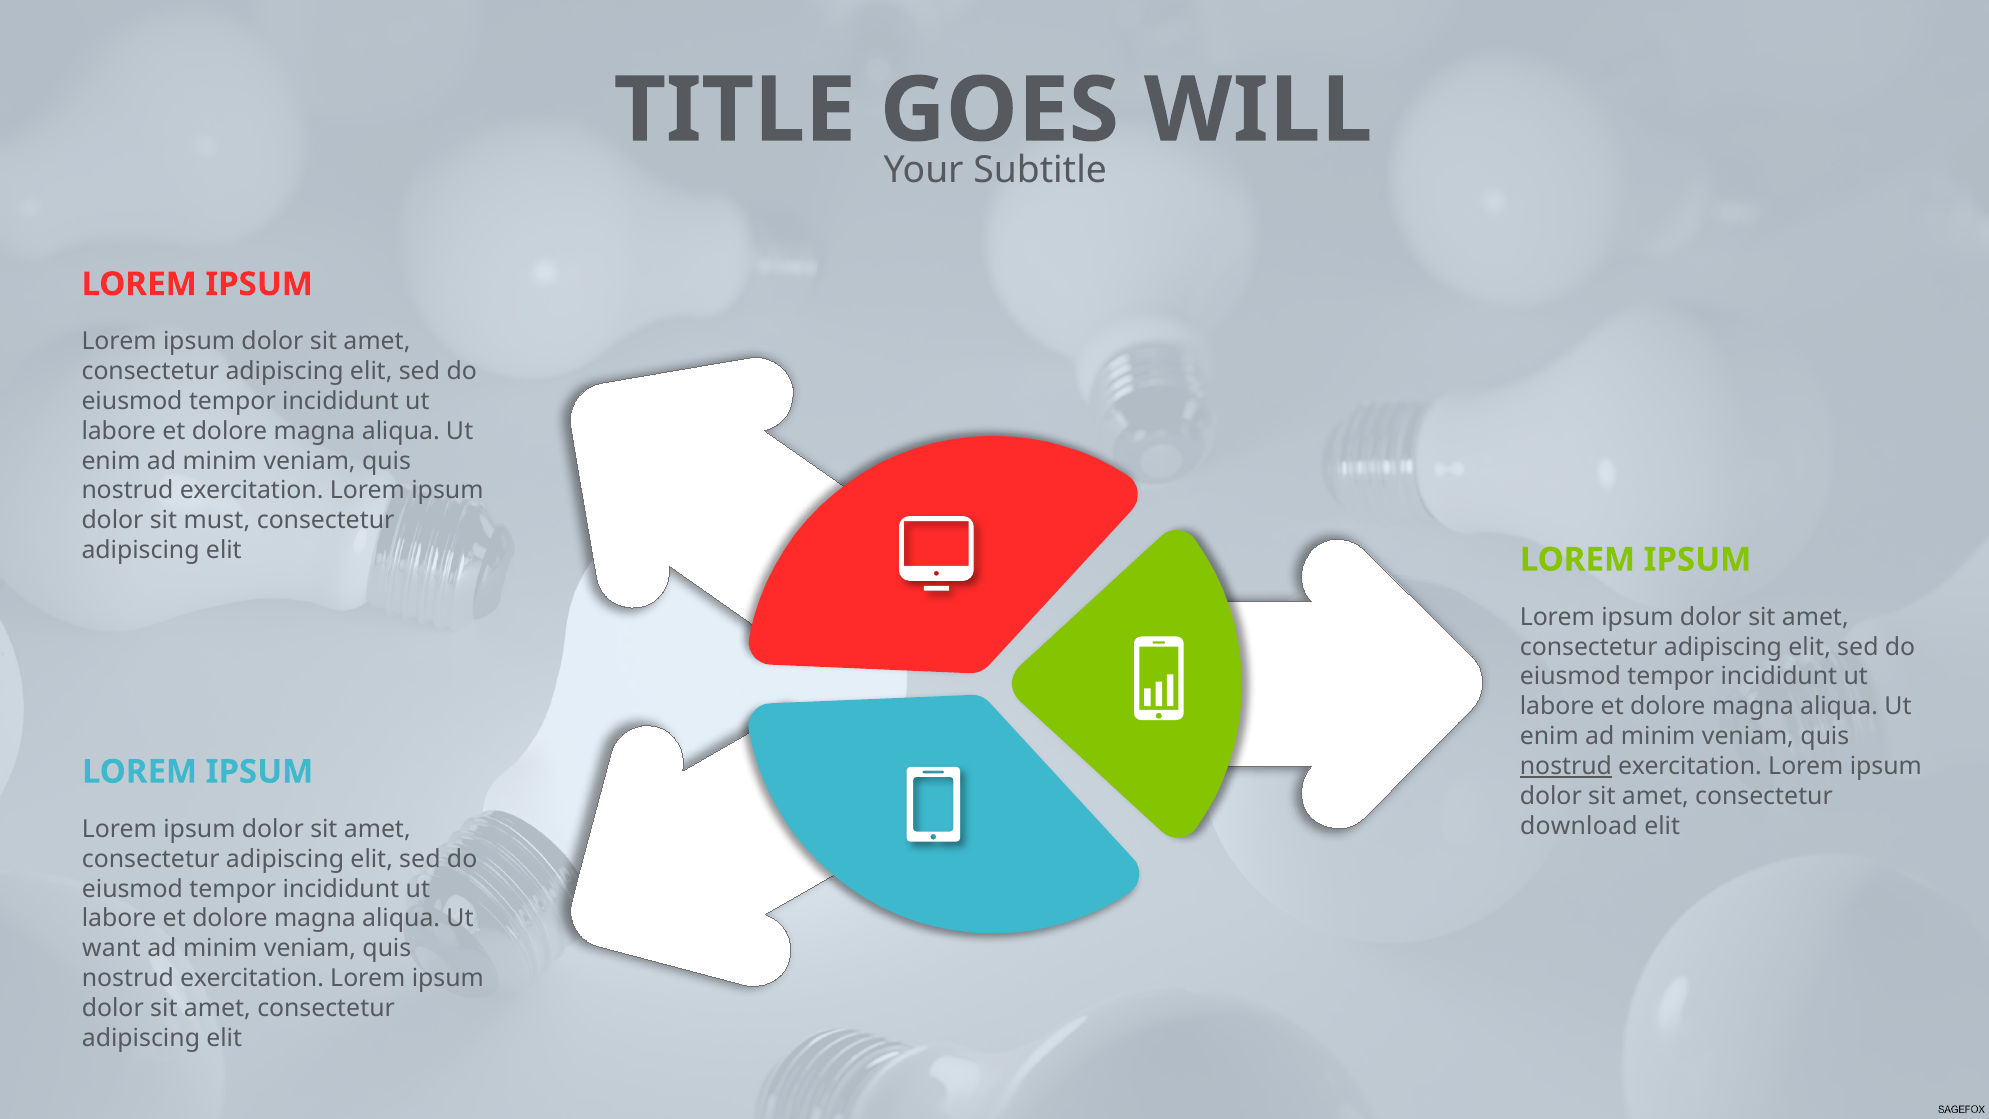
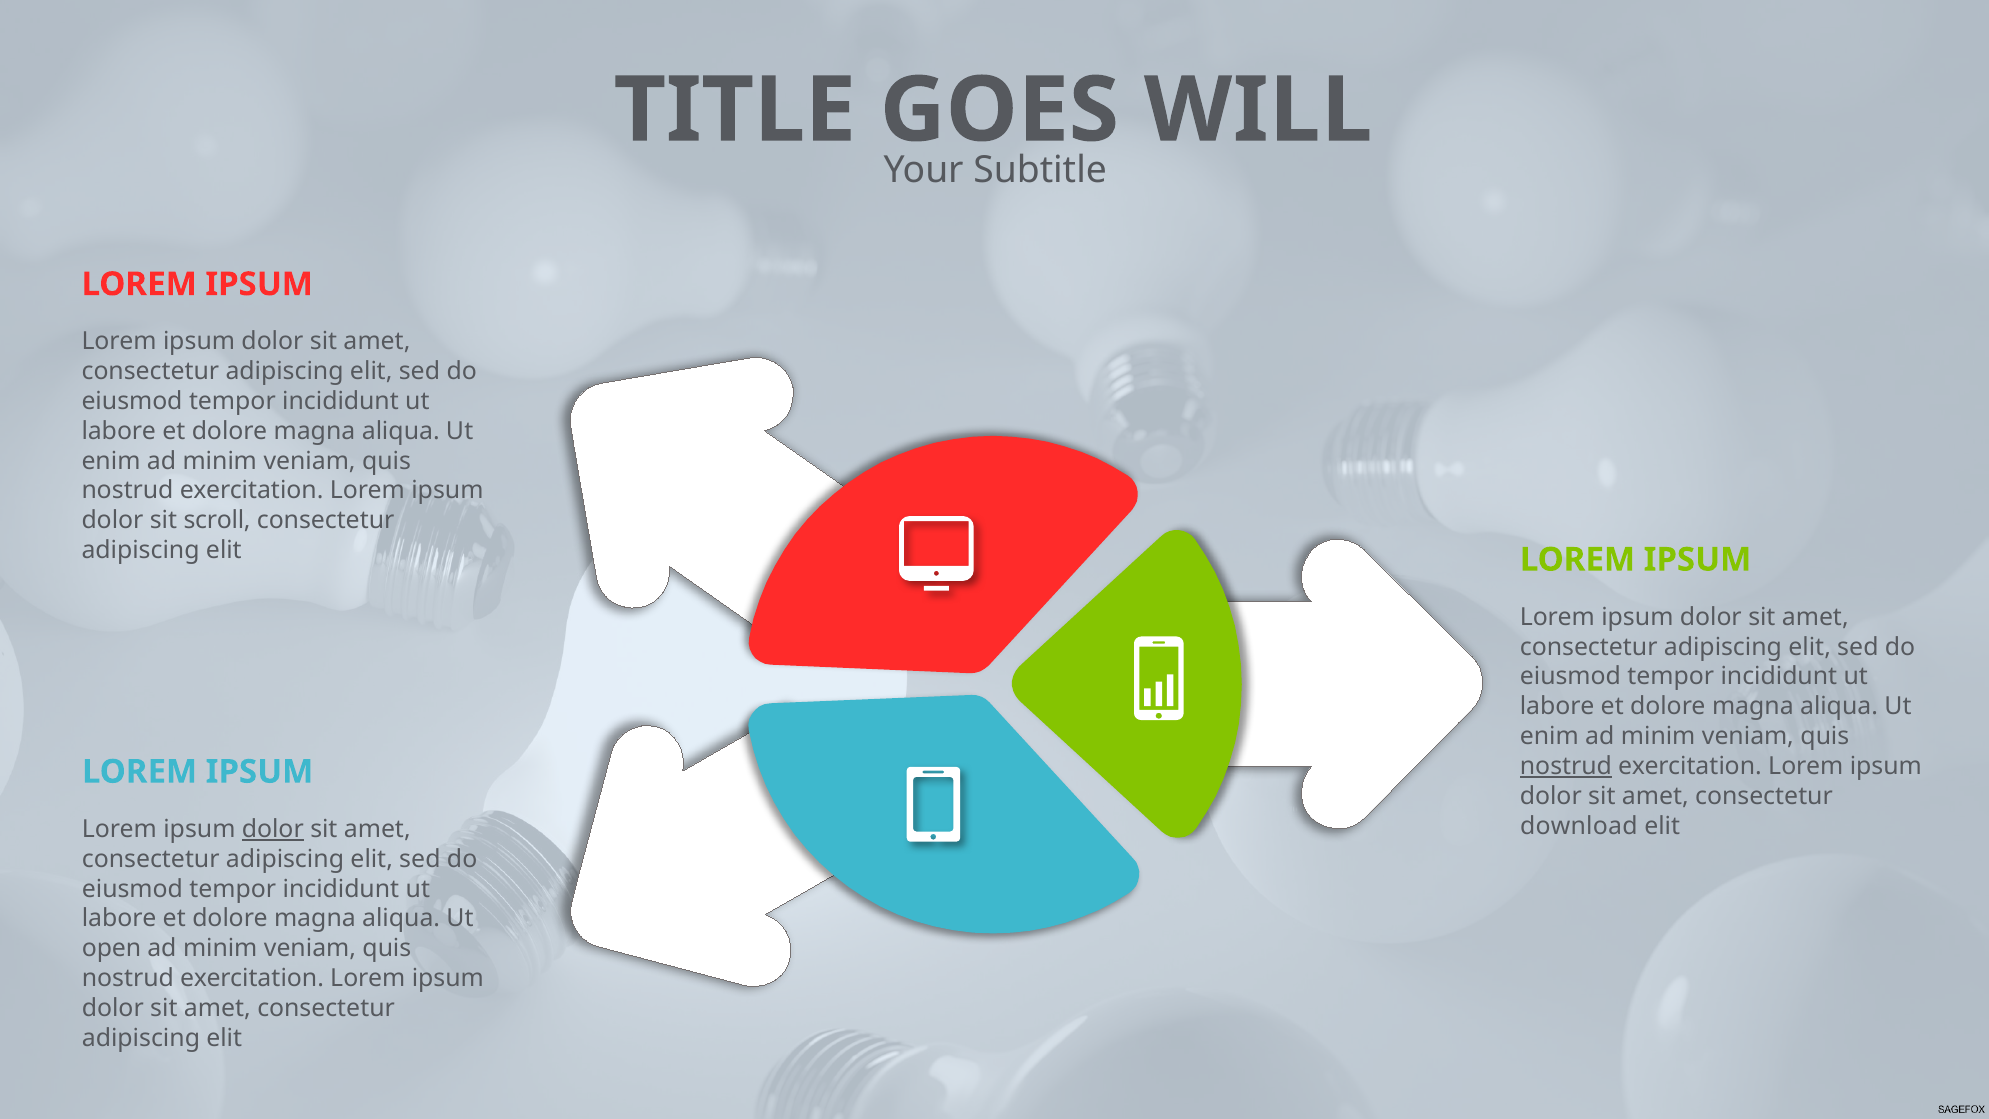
must: must -> scroll (217, 521)
dolor underline: none -> present (273, 829)
want: want -> open (112, 948)
